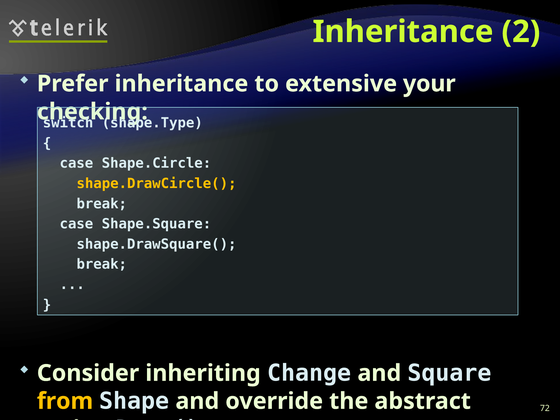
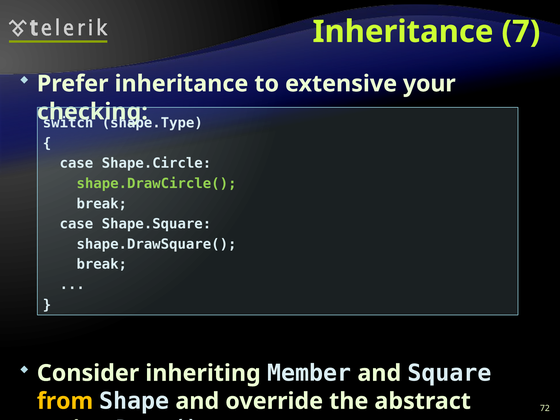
2: 2 -> 7 (521, 32)
shape.DrawCircle( colour: yellow -> light green (157, 184)
Change: Change -> Member (309, 373)
